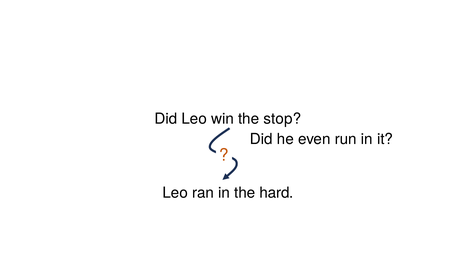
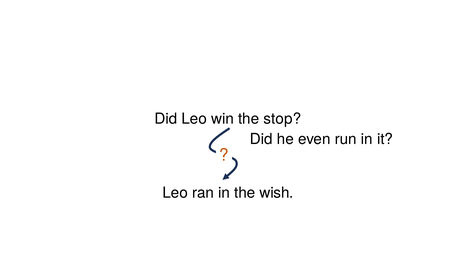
hard: hard -> wish (277, 192)
